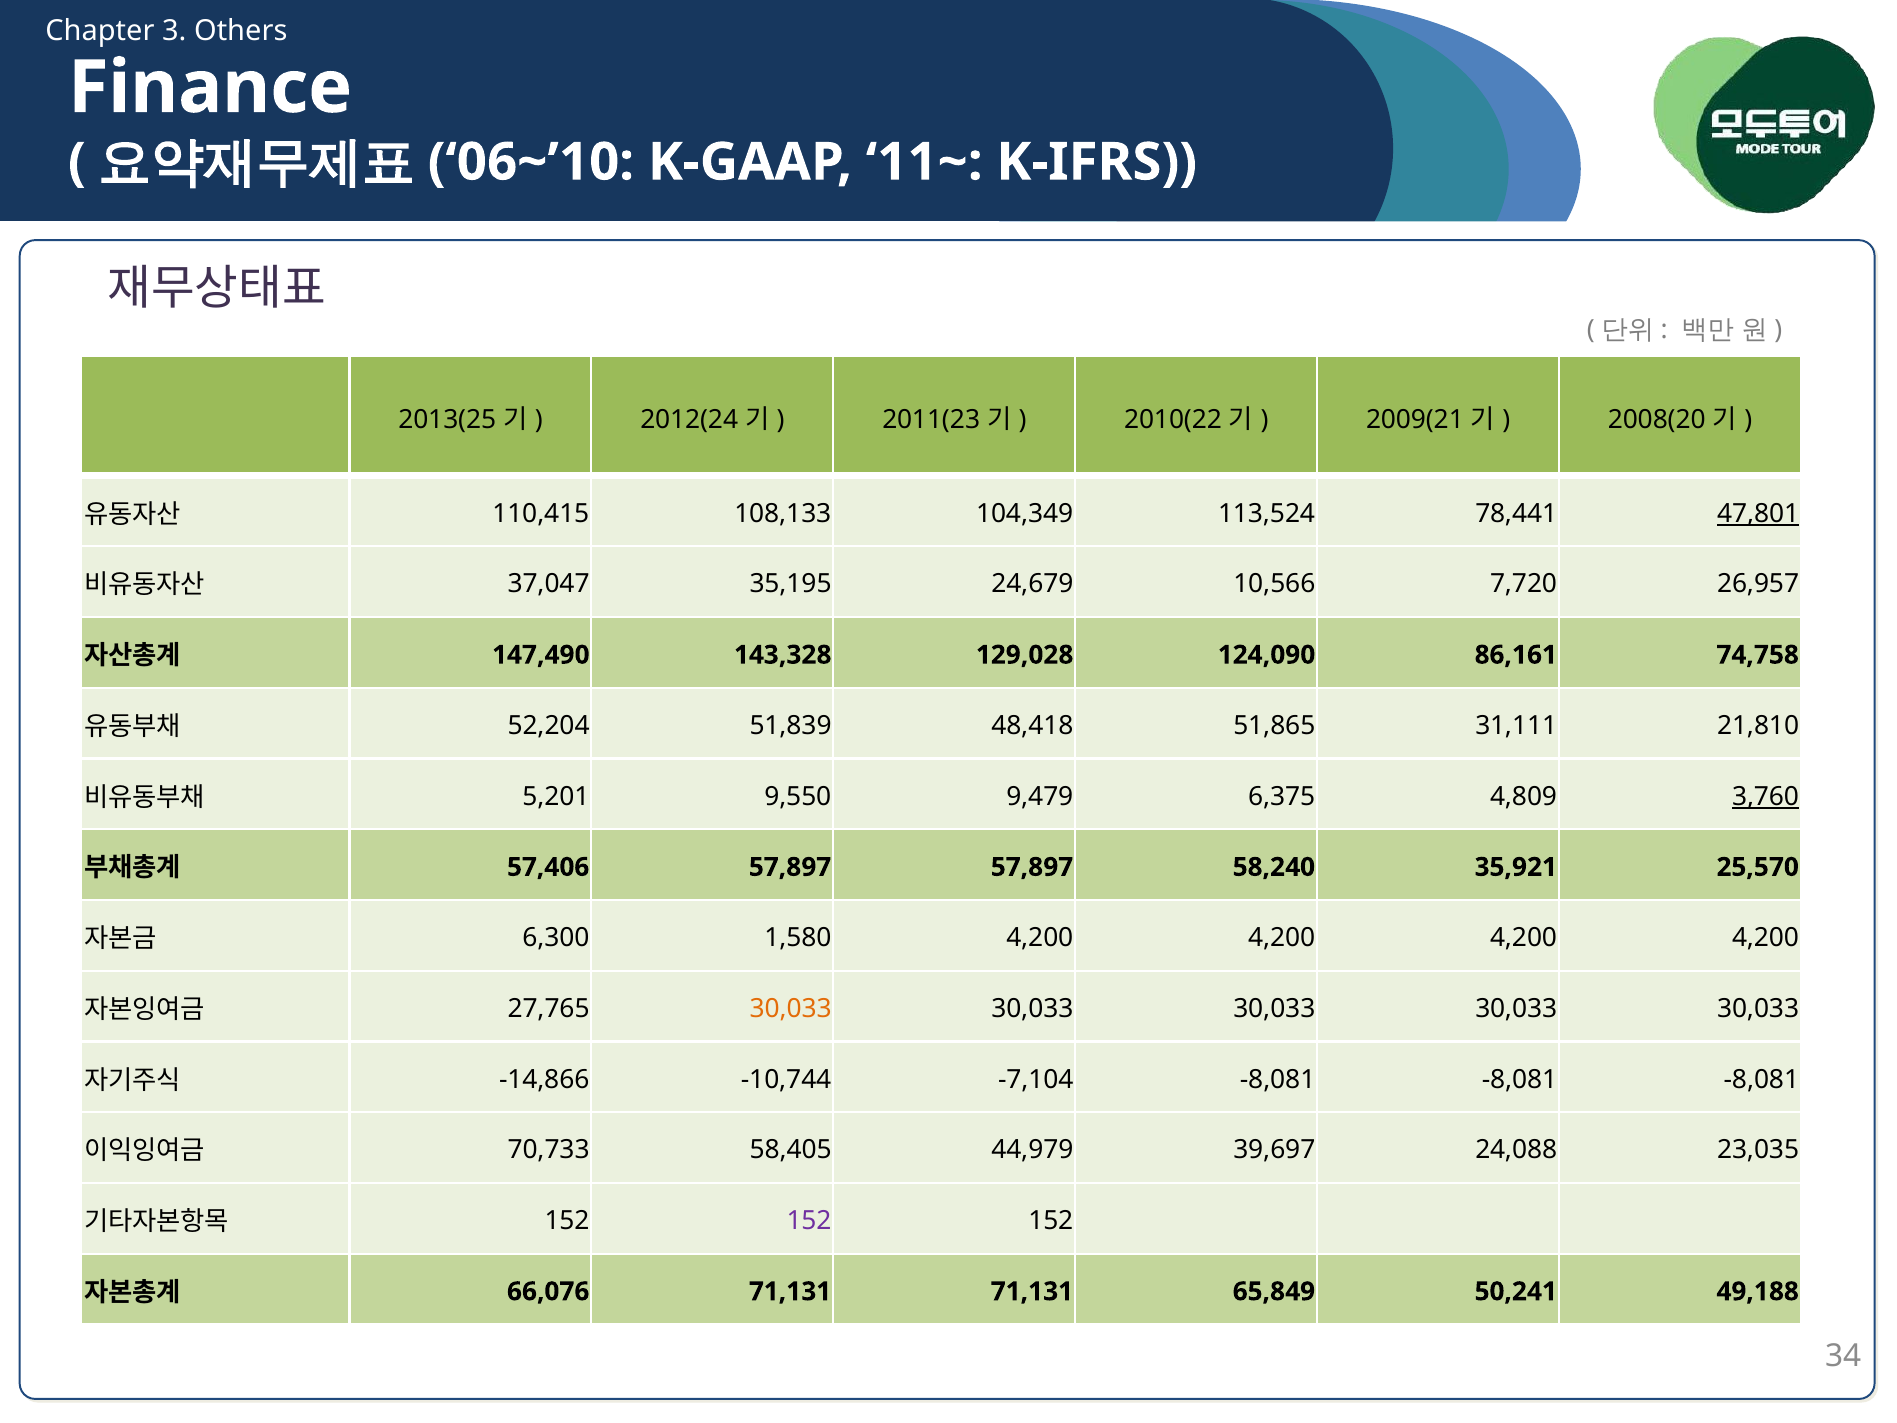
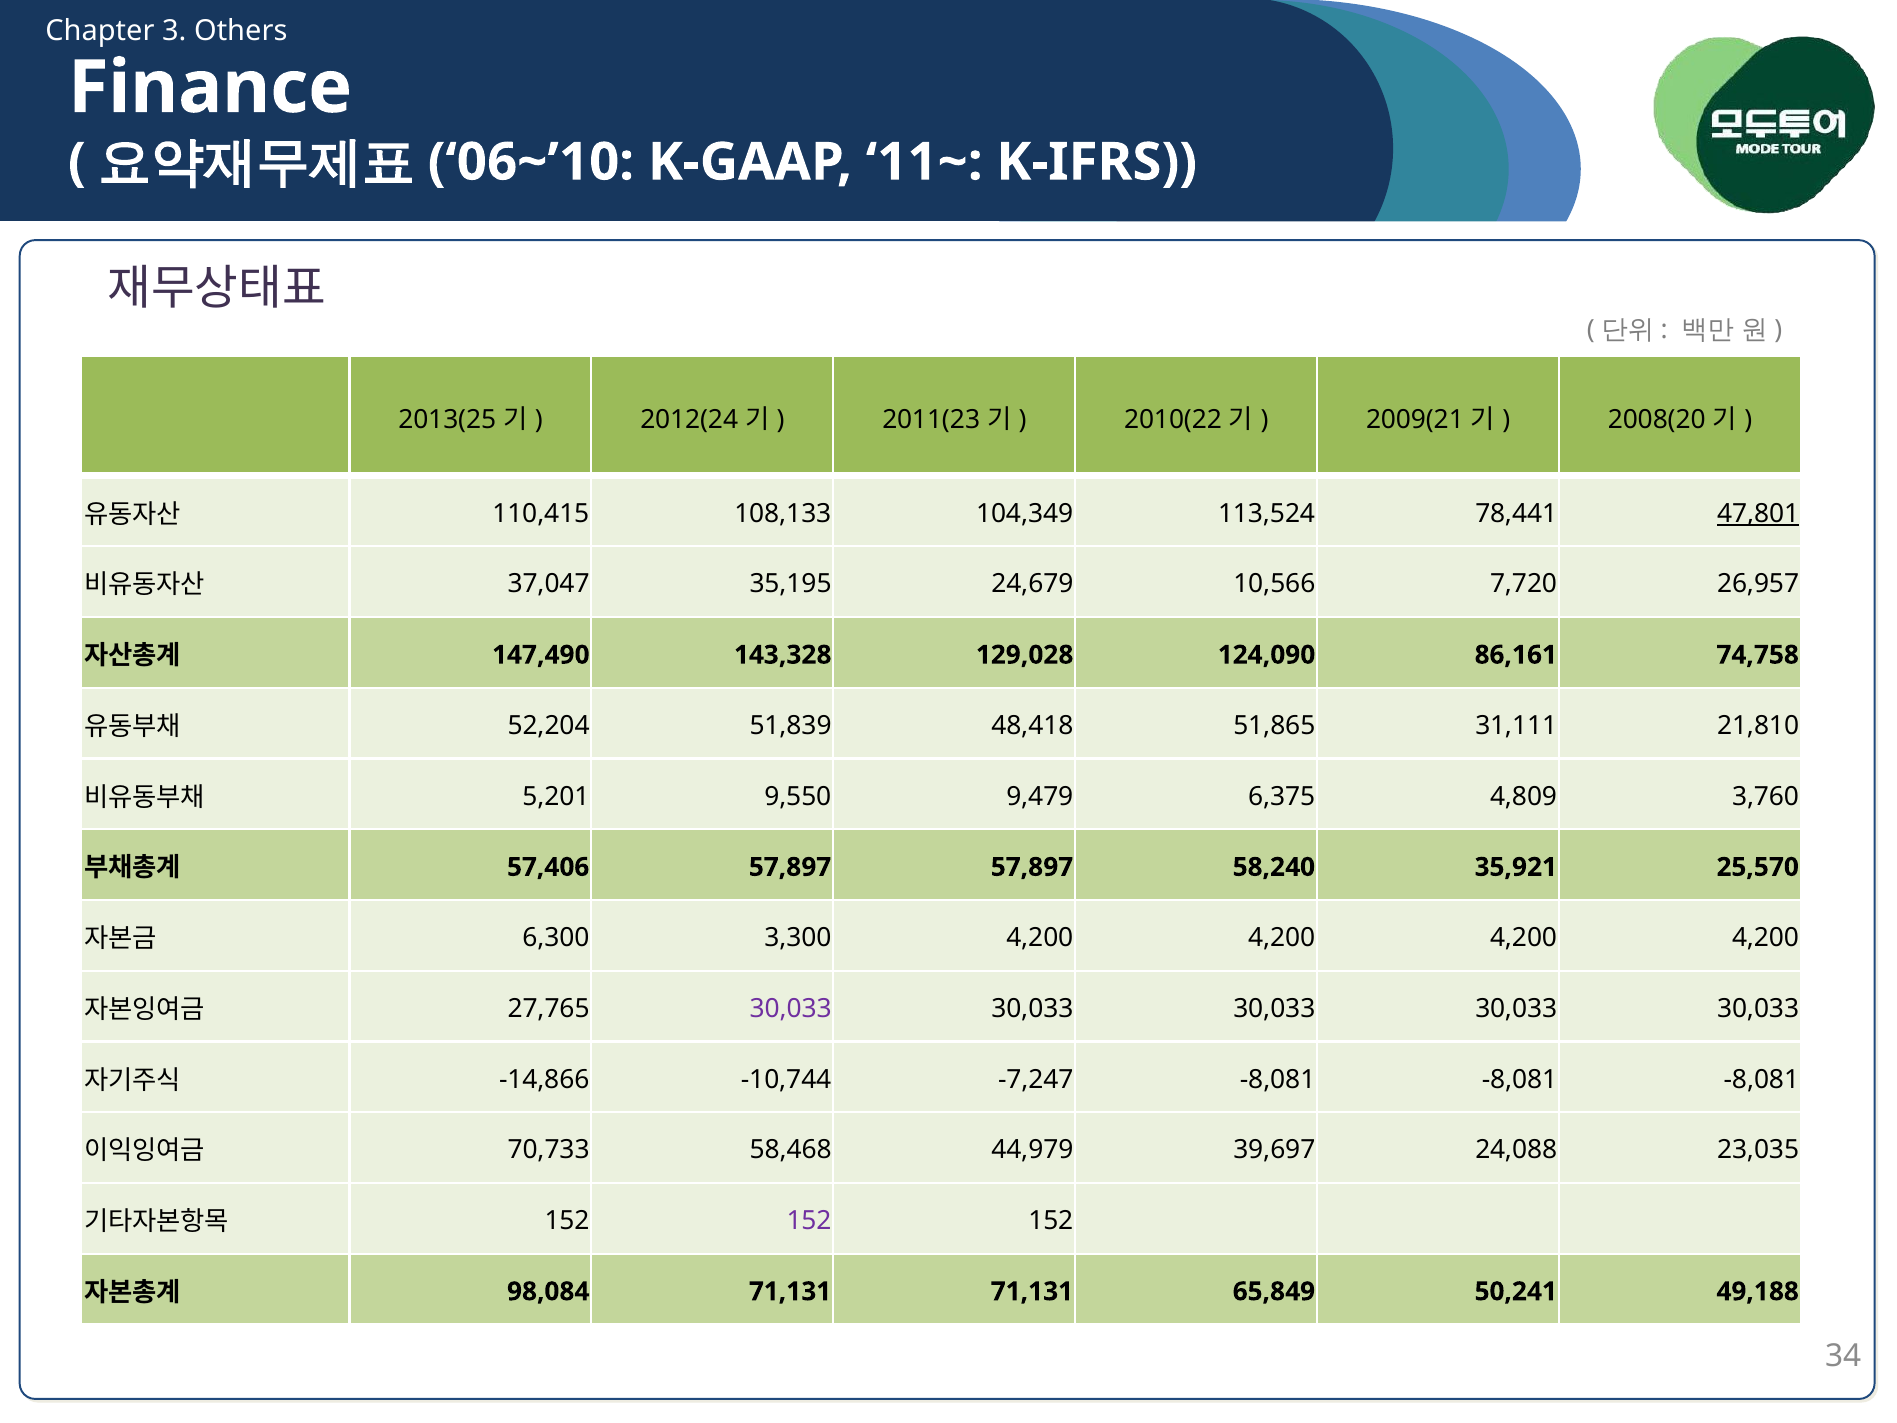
3,760 underline: present -> none (1766, 796)
1,580: 1,580 -> 3,300 (798, 938)
30,033 colour: orange -> purple (791, 1008)
-7,104: -7,104 -> -7,247 (1036, 1079)
58,405: 58,405 -> 58,468 (791, 1150)
66,076: 66,076 -> 98,084 (548, 1291)
